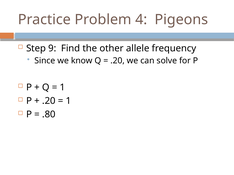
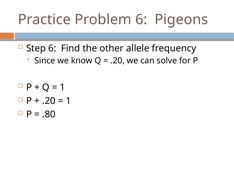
Problem 4: 4 -> 6 (141, 20)
Step 9: 9 -> 6 (52, 48)
